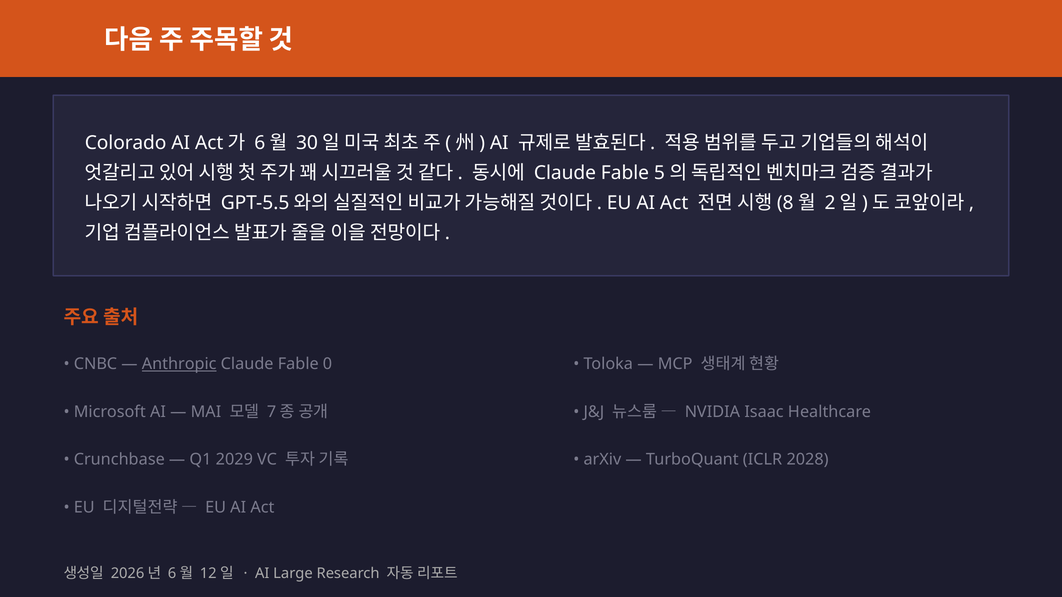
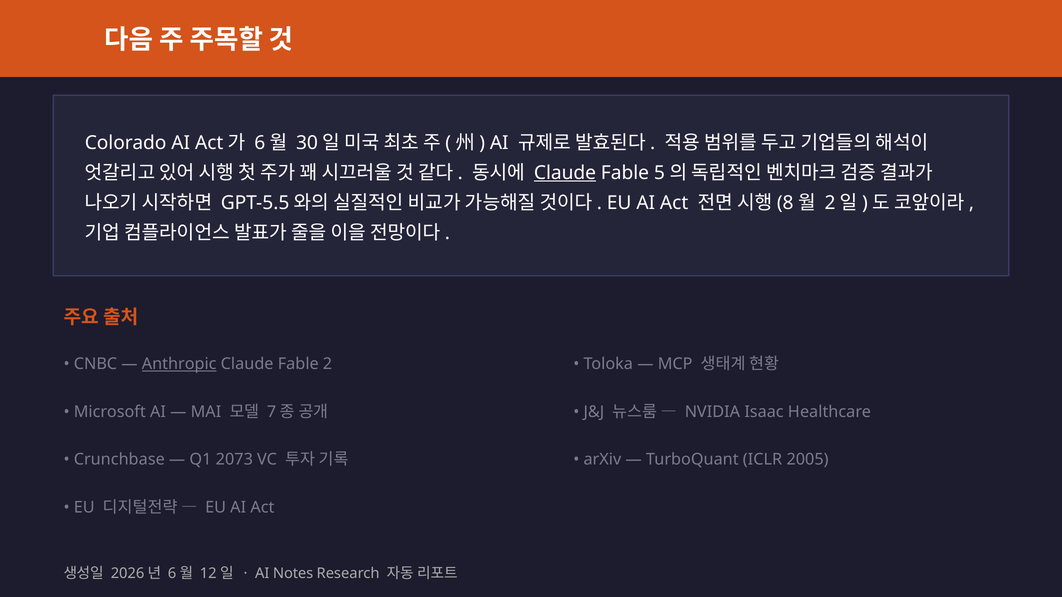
Claude underline: none -> present (565, 173)
0: 0 -> 2 (328, 364)
2029: 2029 -> 2073 (234, 460)
2028: 2028 -> 2005 (808, 460)
Large: Large -> Notes (293, 574)
